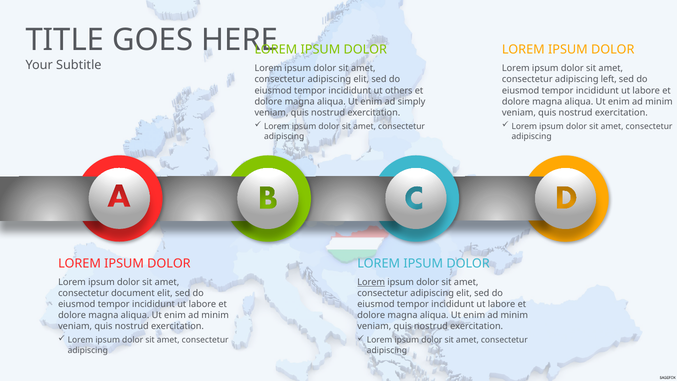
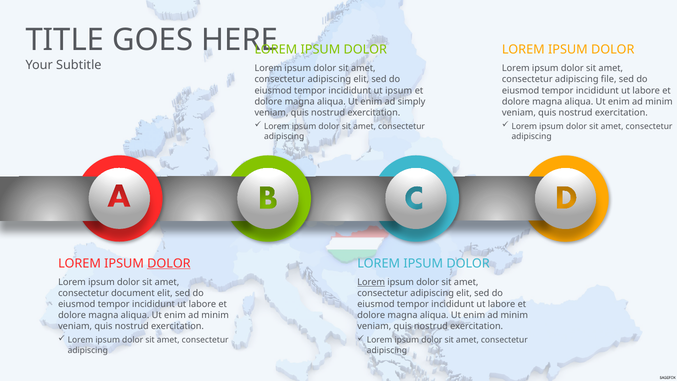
left: left -> file (609, 79)
ut others: others -> ipsum (399, 90)
DOLOR underline: none -> present (169, 263)
